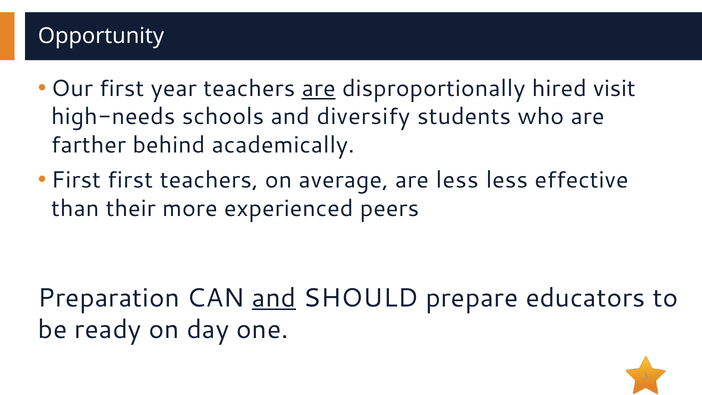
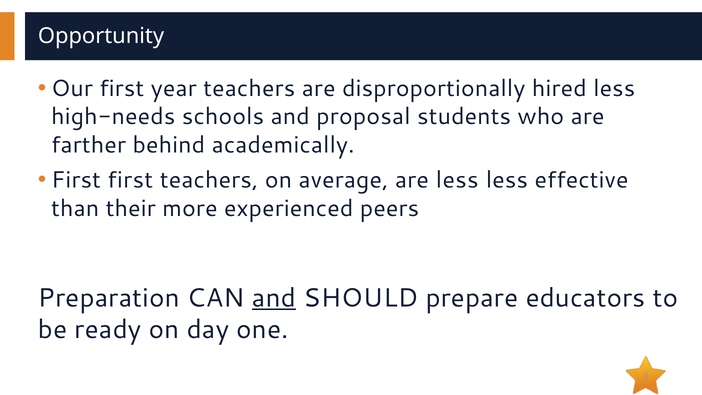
are underline: present -> none (319, 89)
hired visit: visit -> less (614, 89)
diversify: diversify -> proposal (363, 117)
